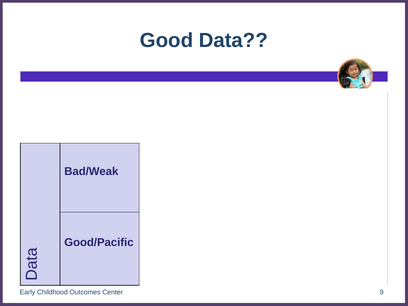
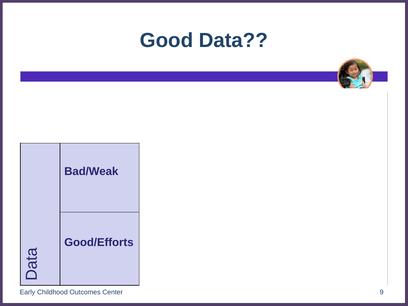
Good/Pacific: Good/Pacific -> Good/Efforts (99, 243)
